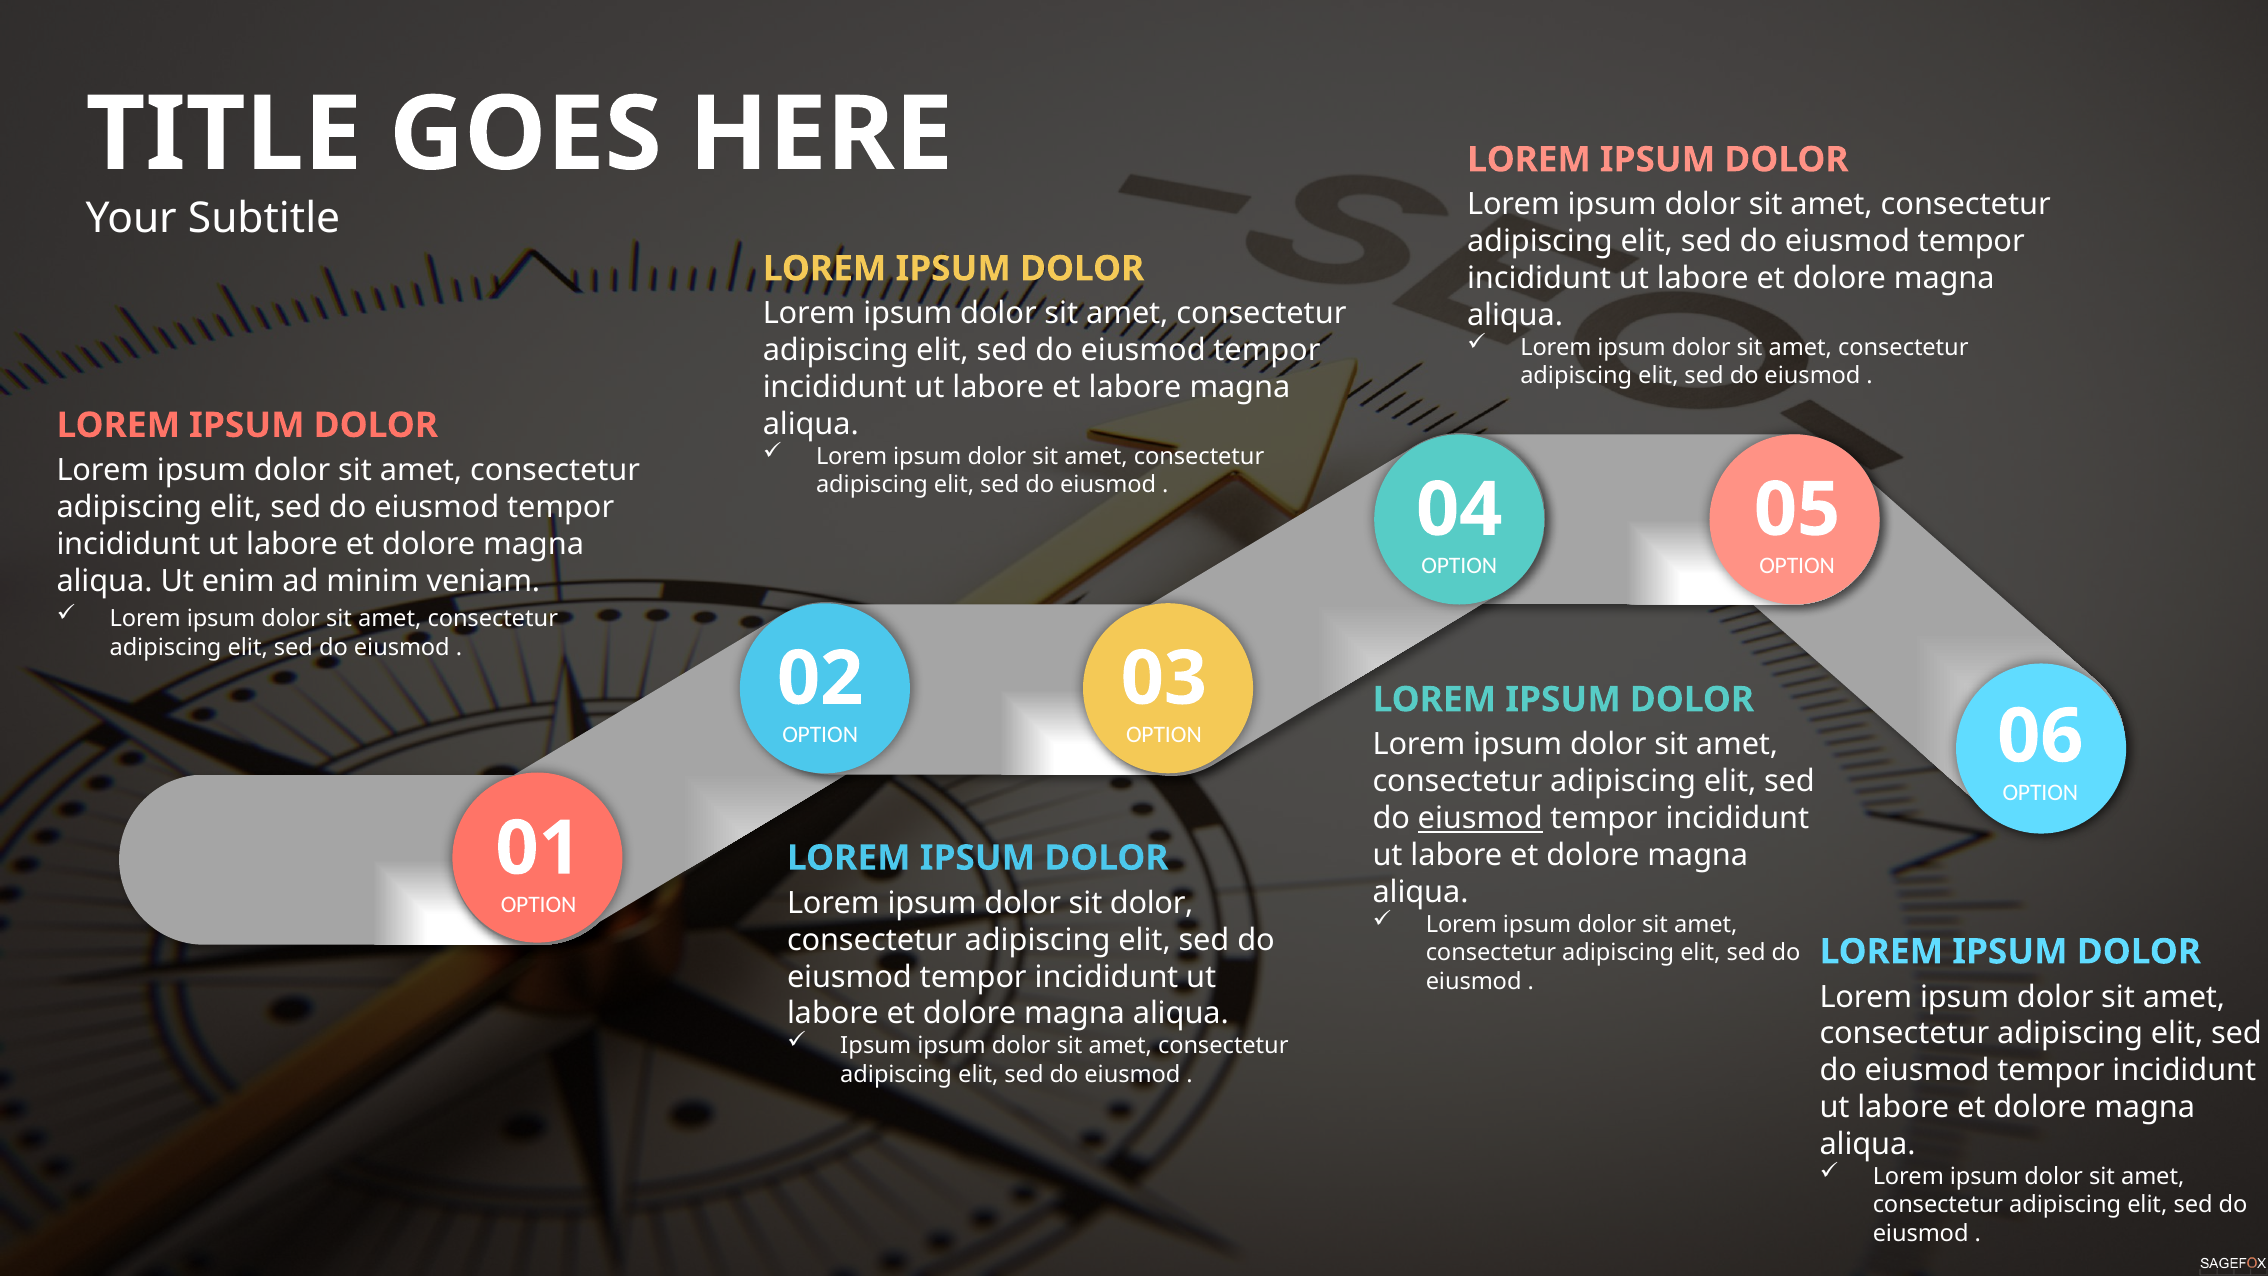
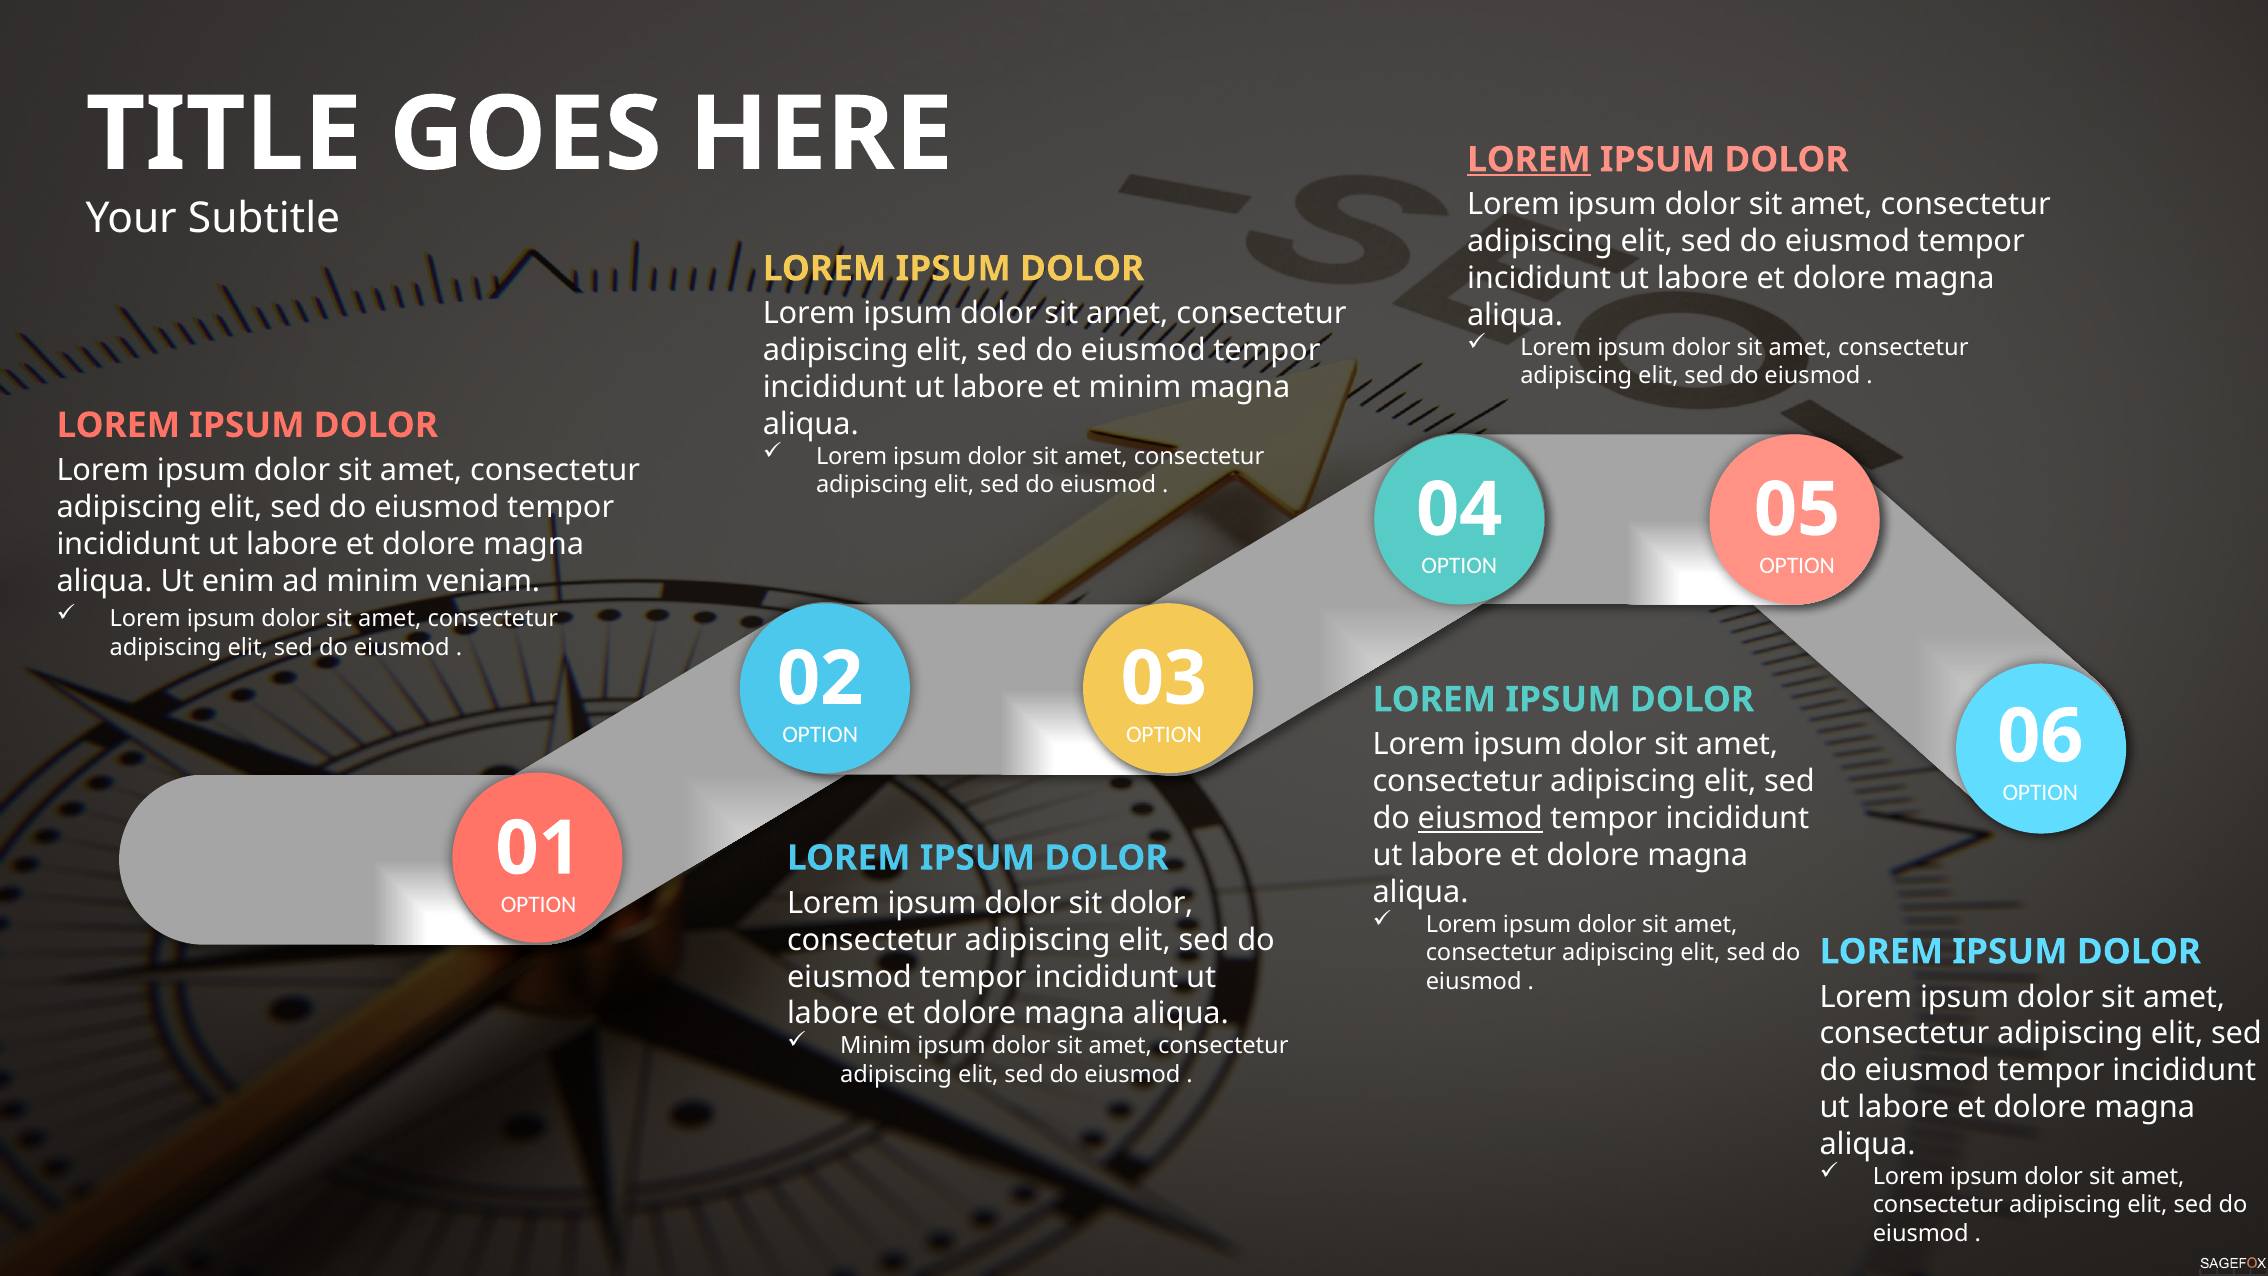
LOREM underline: none -> present (1529, 160)
et labore: labore -> minim (1135, 388)
Ipsum: Ipsum -> Minim (876, 1046)
